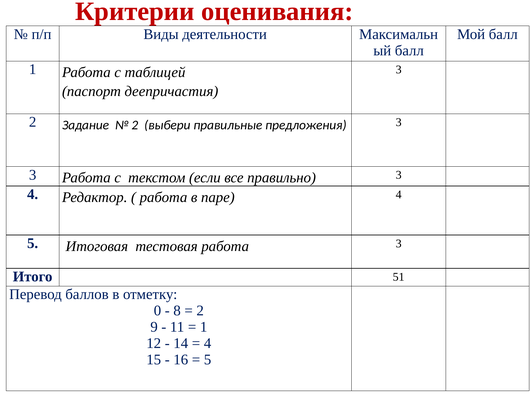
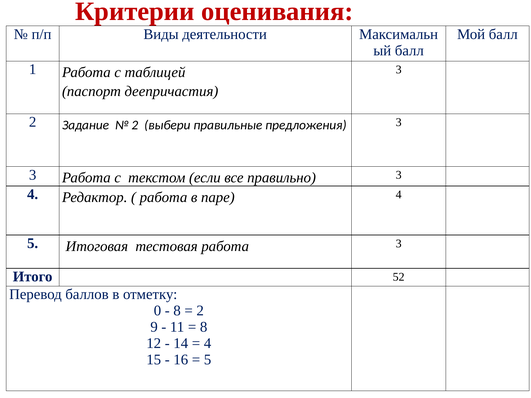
51: 51 -> 52 (399, 277)
1: 1 -> 8 (204, 327)
